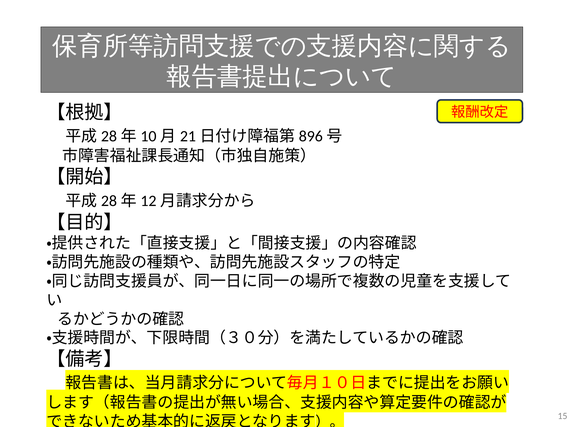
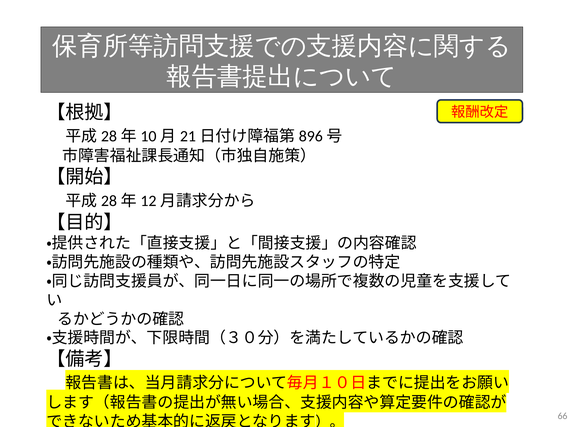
15: 15 -> 66 (563, 417)
